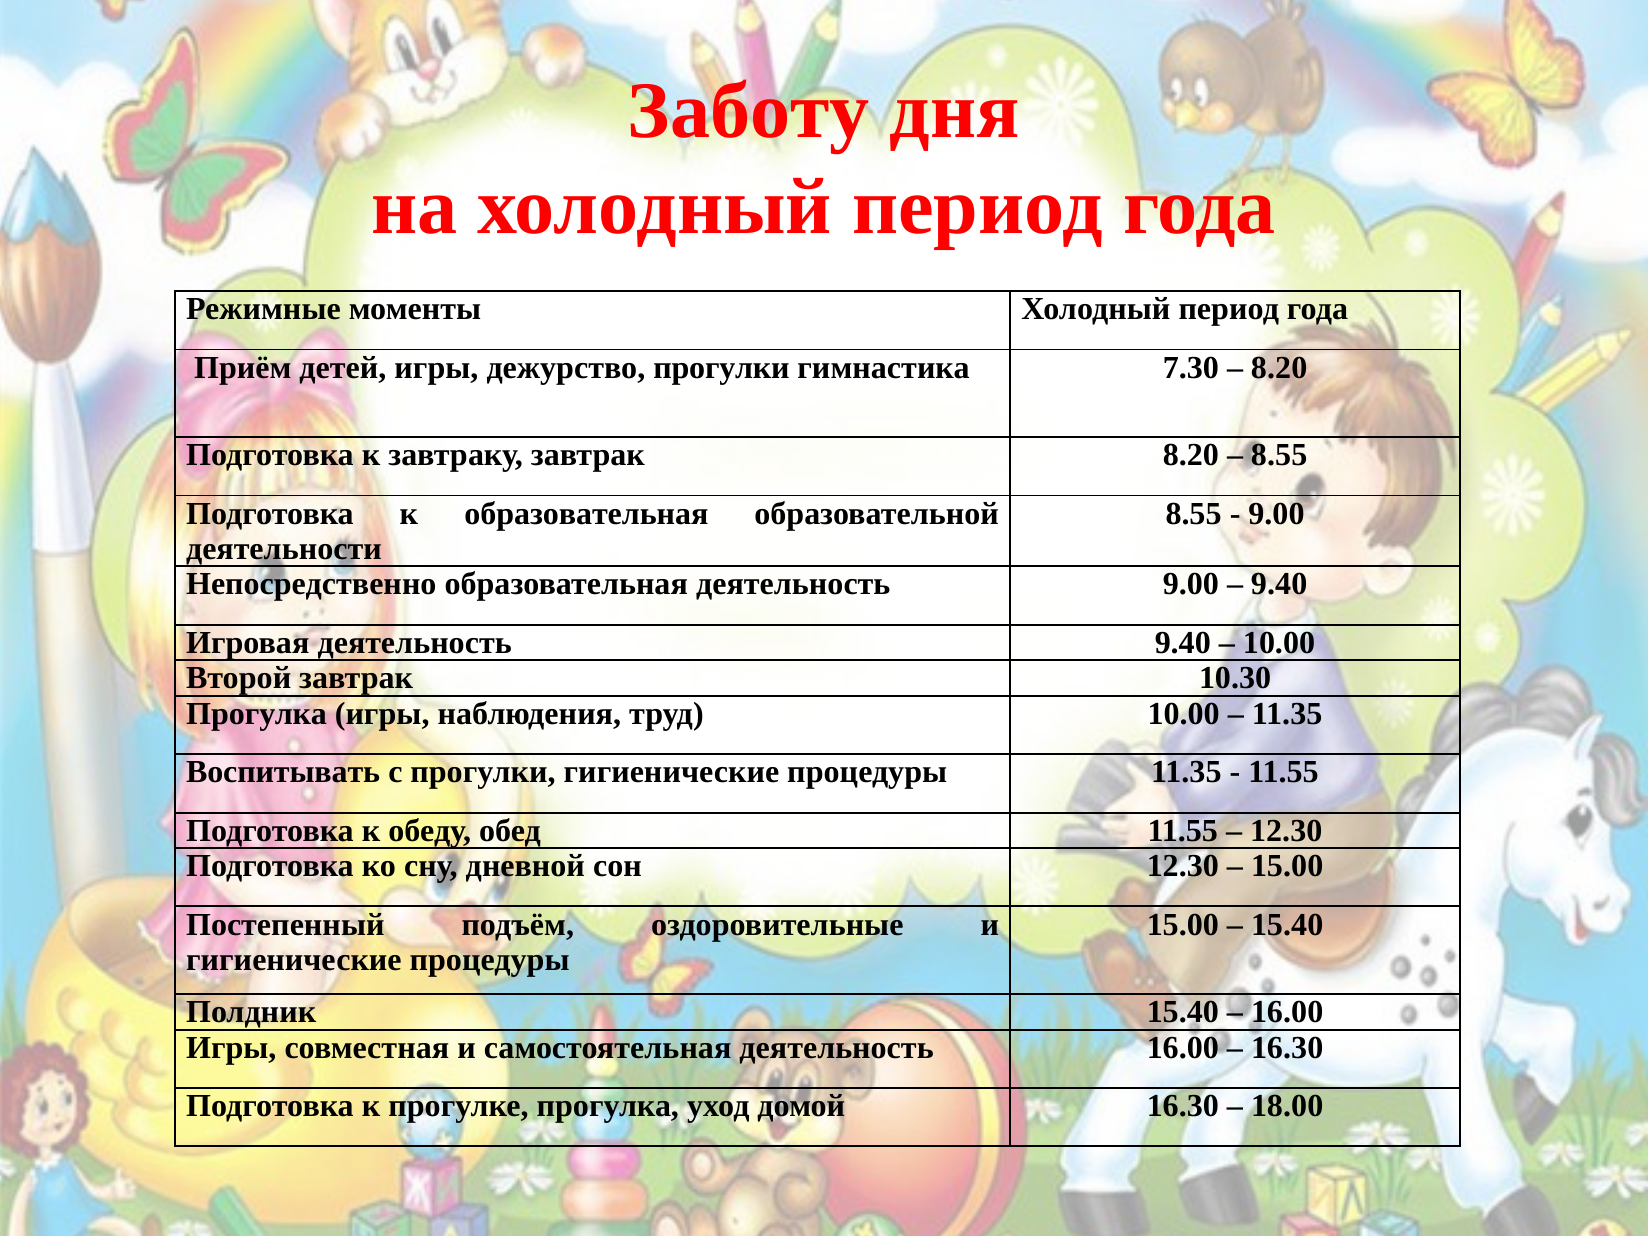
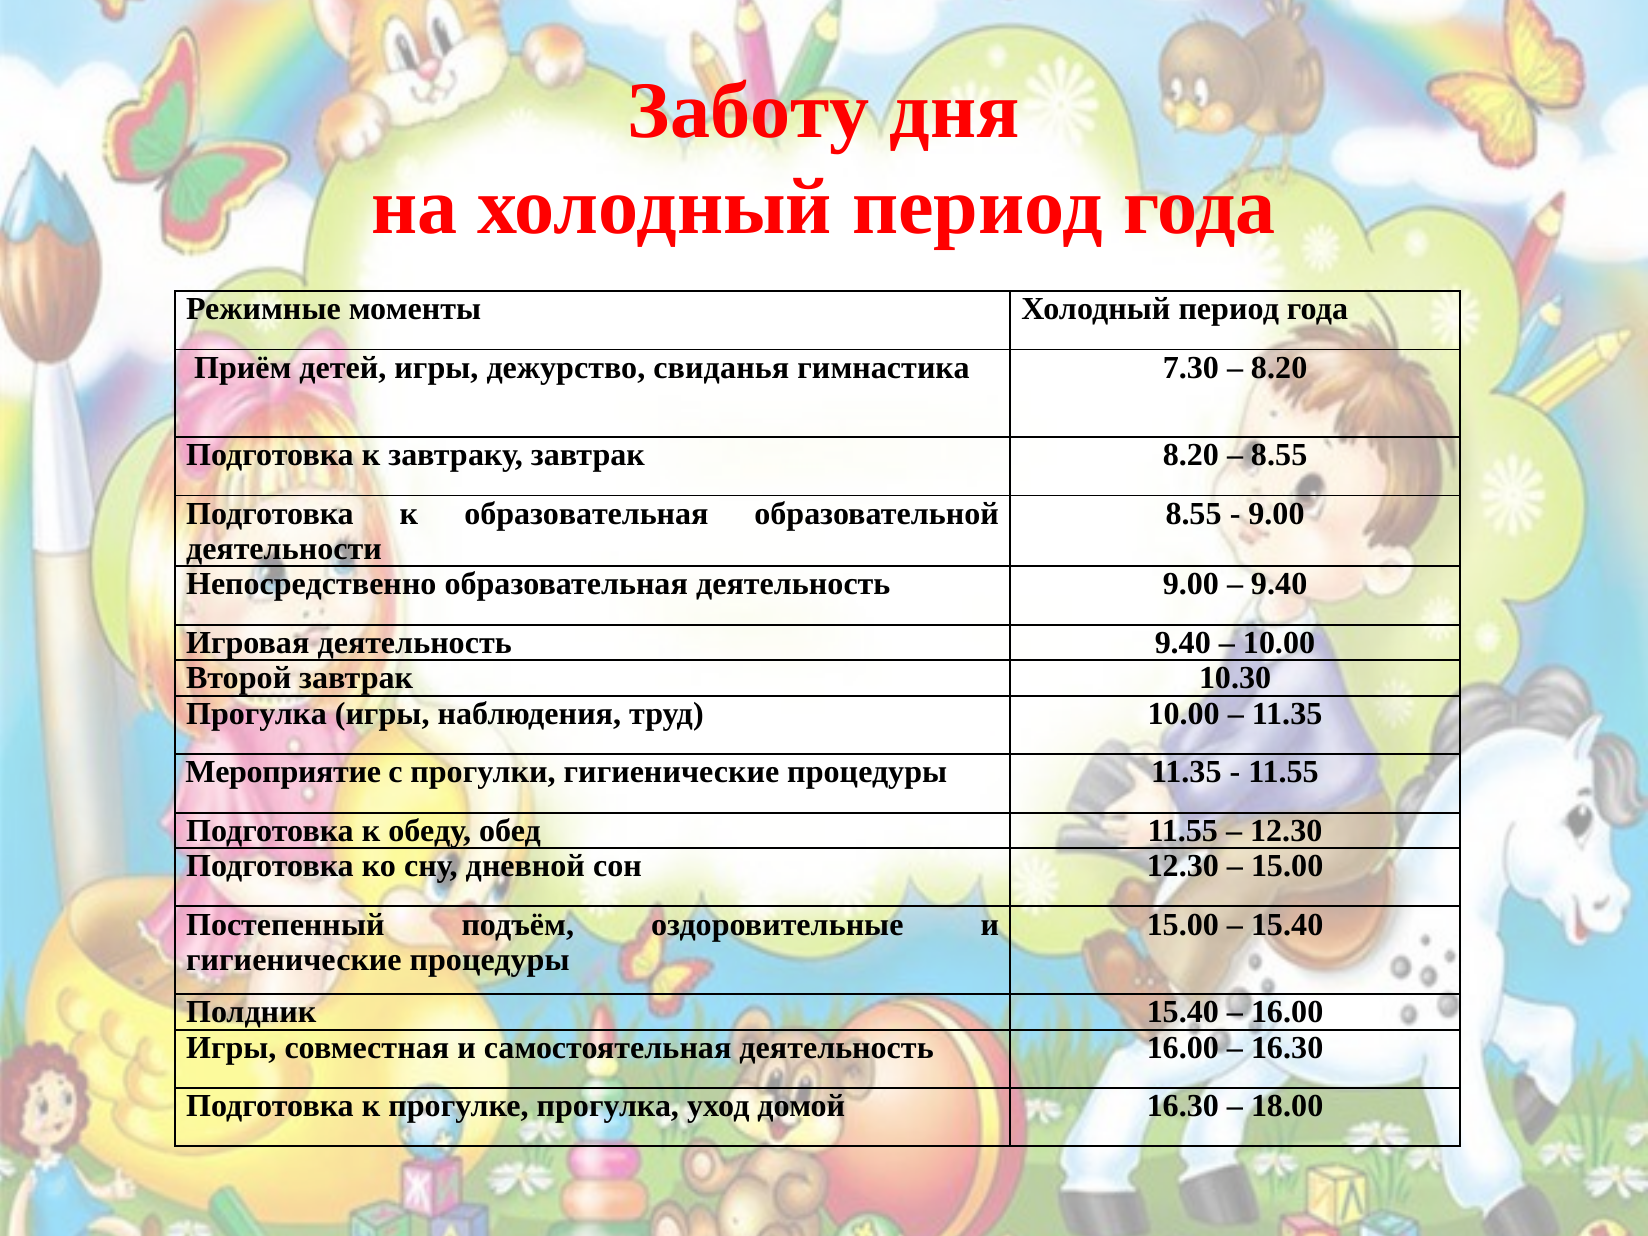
дежурство прогулки: прогулки -> свиданья (721, 367)
Воспитывать: Воспитывать -> Мероприятие (283, 772)
